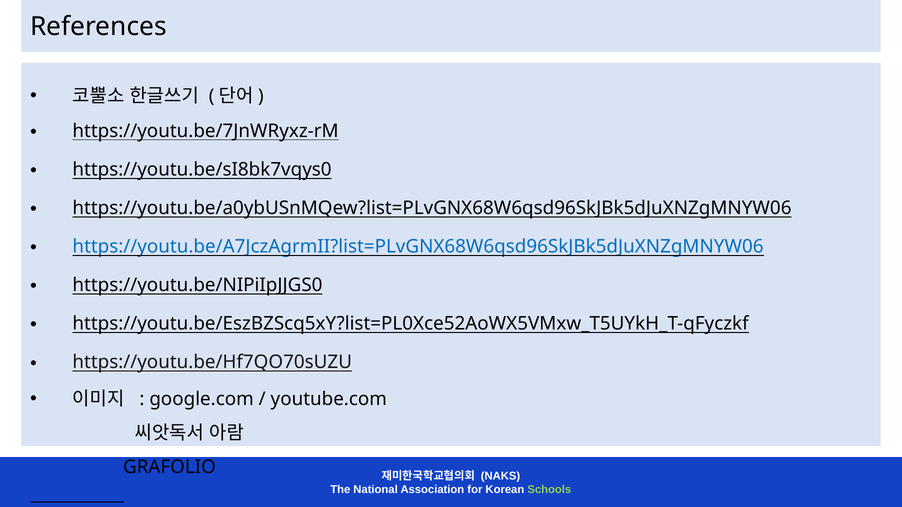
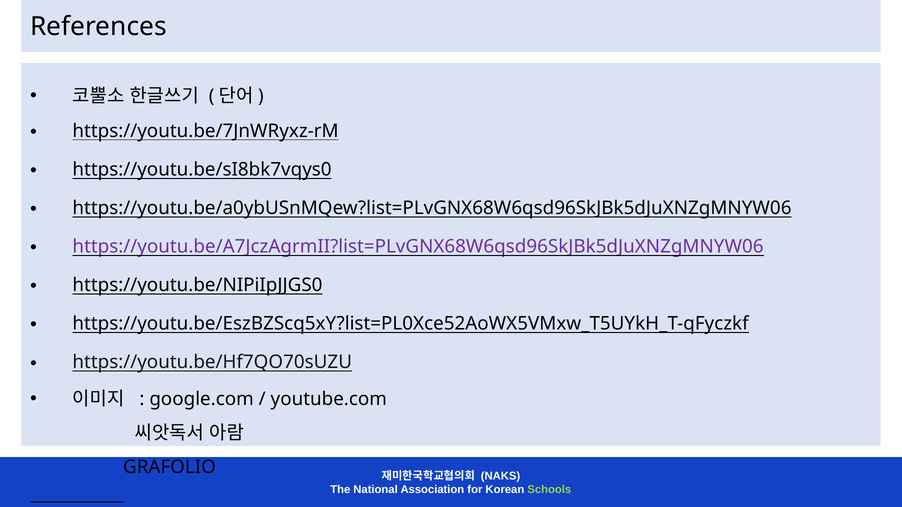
https://youtu.be/A7JczAgrmII?list=PLvGNX68W6qsd96SkJBk5dJuXNZgMNYW06 colour: blue -> purple (418, 247)
